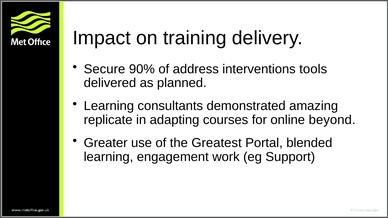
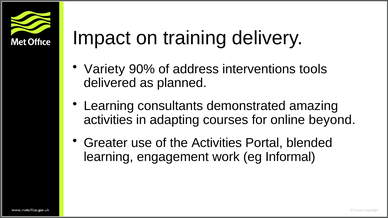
Secure: Secure -> Variety (104, 69)
replicate: replicate -> activities (108, 120)
the Greatest: Greatest -> Activities (217, 143)
Support: Support -> Informal (290, 157)
